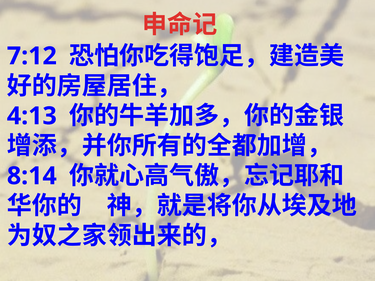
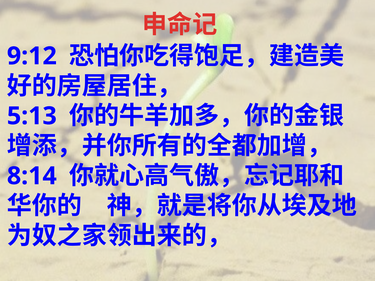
7:12: 7:12 -> 9:12 (32, 56)
4:13: 4:13 -> 5:13 (32, 116)
